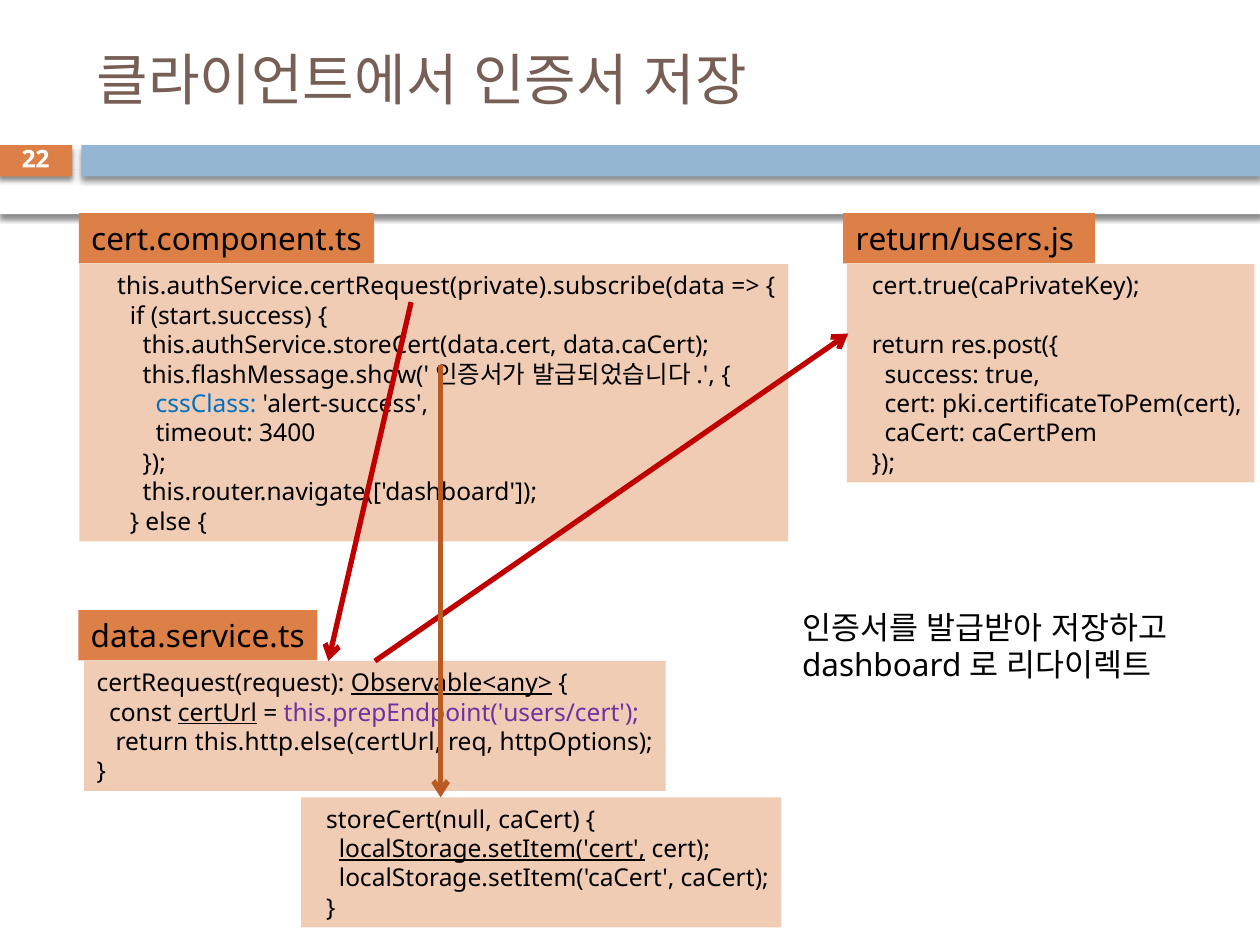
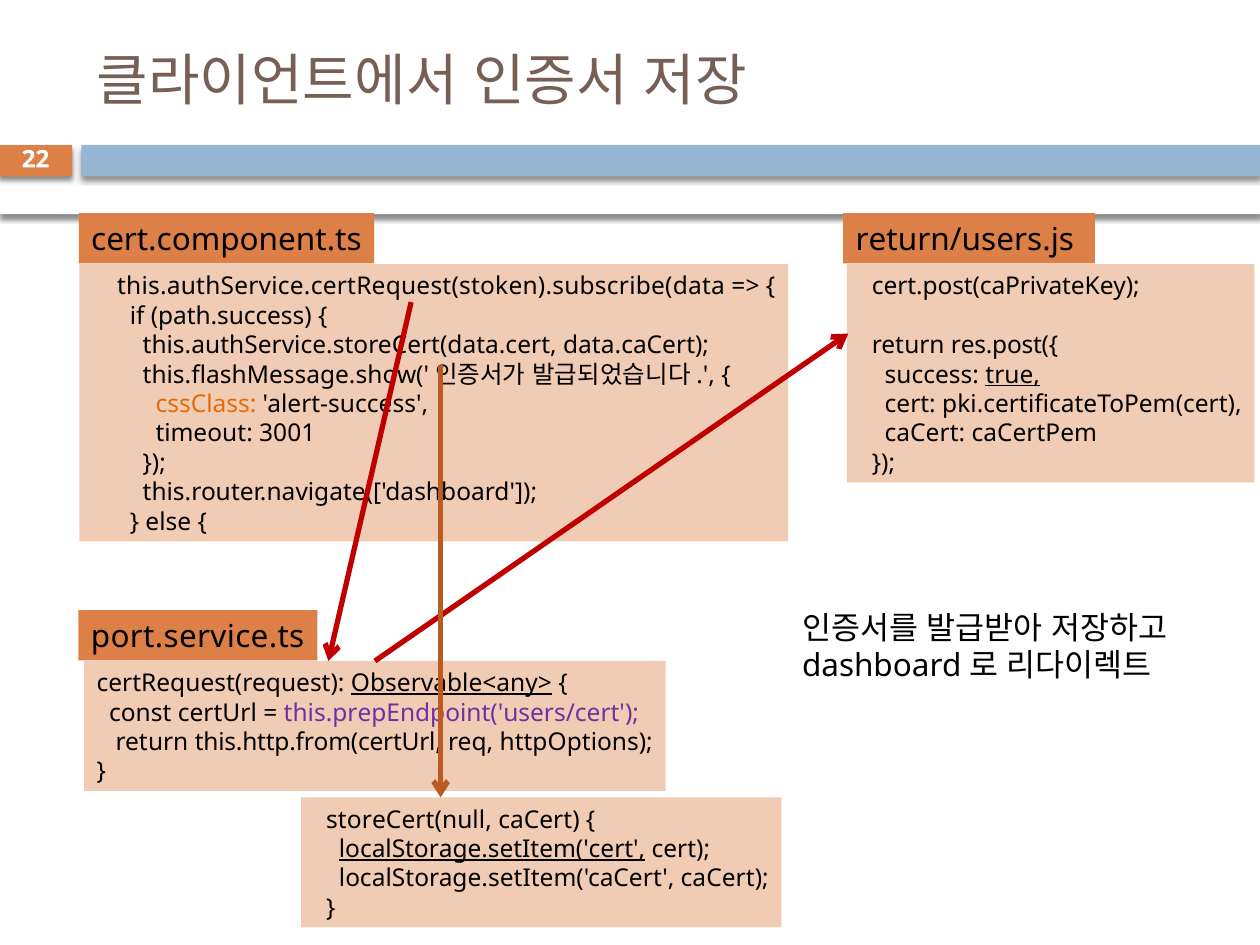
this.authService.certRequest(private).subscribe(data: this.authService.certRequest(private).subscribe(data -> this.authService.certRequest(stoken).subscribe(data (421, 287)
cert.true(caPrivateKey: cert.true(caPrivateKey -> cert.post(caPrivateKey (1006, 287)
start.success: start.success -> path.success (231, 316)
true underline: none -> present (1013, 375)
cssClass colour: blue -> orange (206, 404)
3400: 3400 -> 3001 (287, 434)
data.service.ts: data.service.ts -> port.service.ts (198, 637)
certUrl underline: present -> none (217, 713)
this.http.else(certUrl: this.http.else(certUrl -> this.http.from(certUrl (318, 742)
